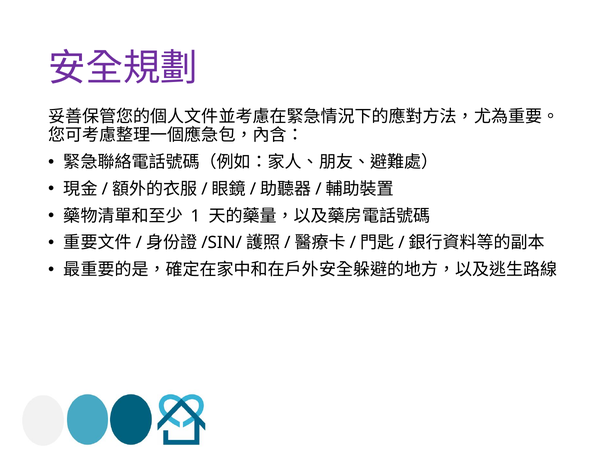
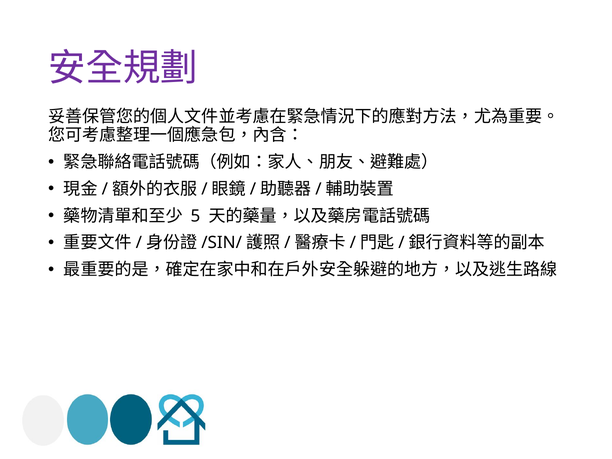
1: 1 -> 5 (195, 216)
